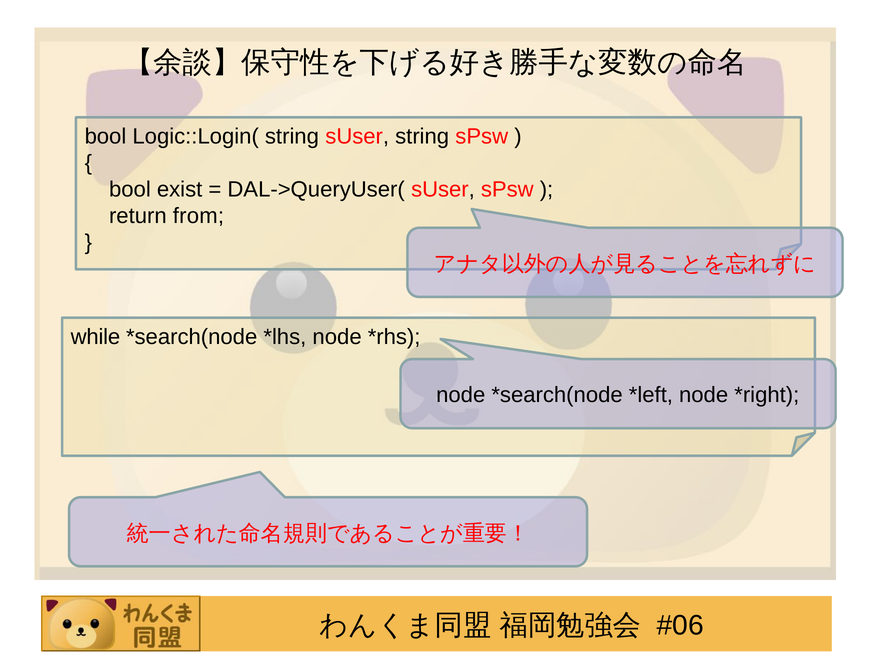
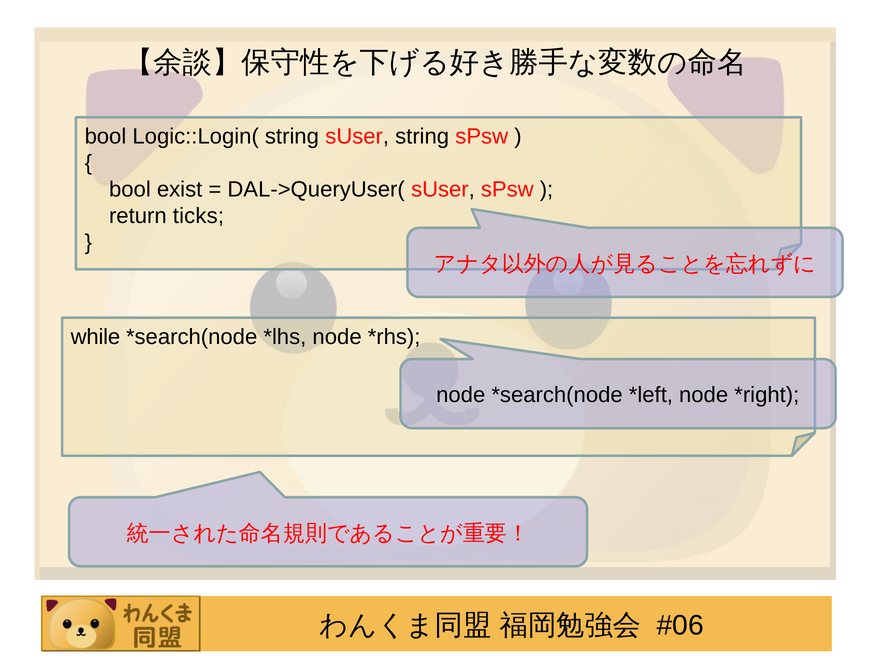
from: from -> ticks (198, 216)
